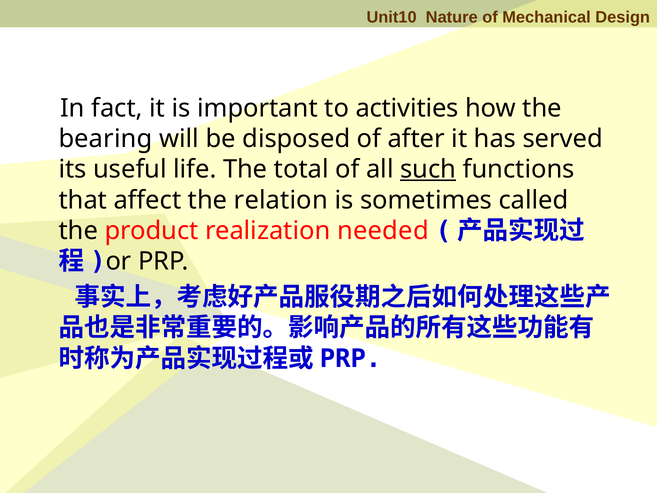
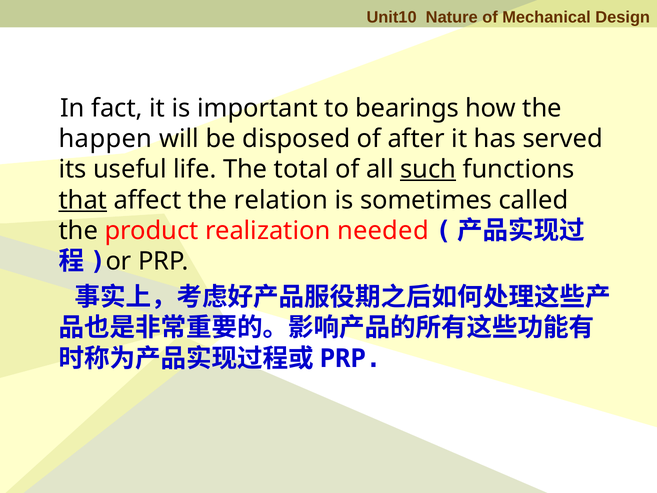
activities: activities -> bearings (407, 108)
bearing: bearing -> happen (105, 139)
that underline: none -> present (83, 200)
